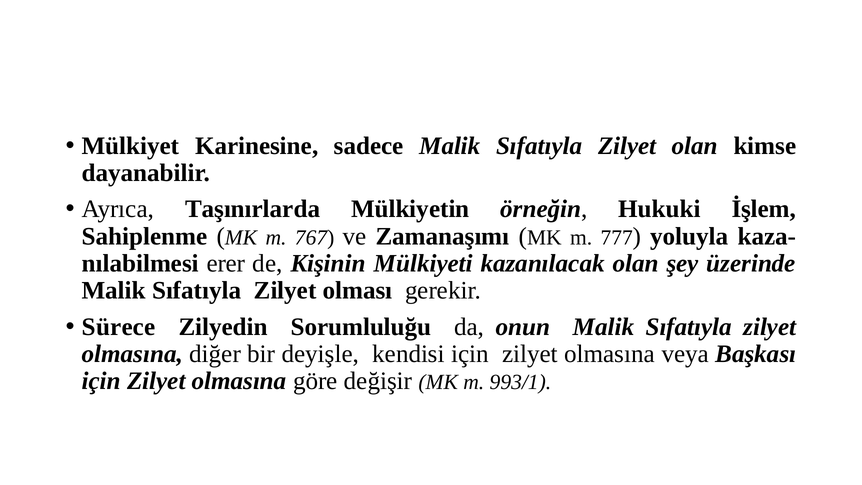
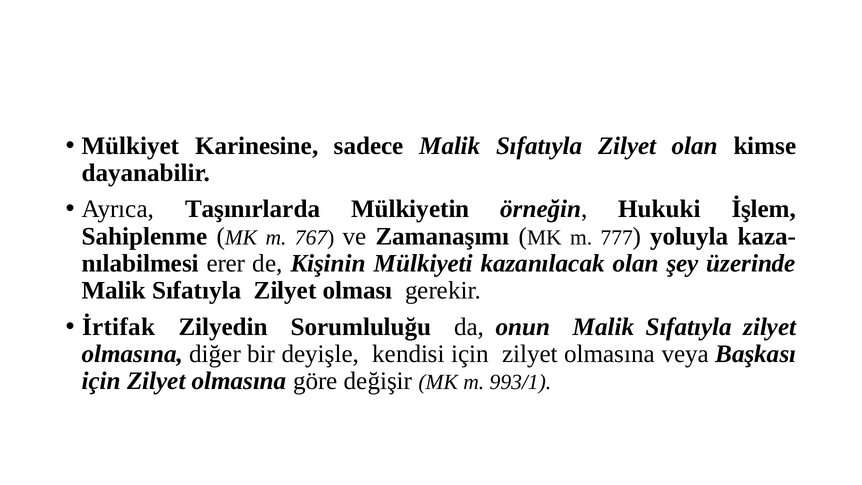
Sürece: Sürece -> İrtifak (119, 327)
